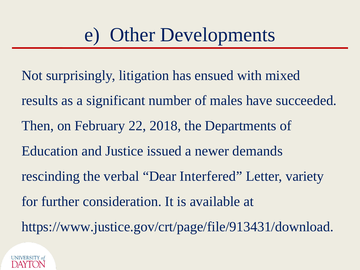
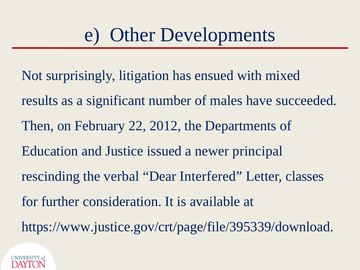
2018: 2018 -> 2012 (165, 126)
demands: demands -> principal (258, 151)
variety: variety -> classes (305, 176)
https://www.justice.gov/crt/page/file/913431/download: https://www.justice.gov/crt/page/file/913431/download -> https://www.justice.gov/crt/page/file/395339/download (178, 227)
